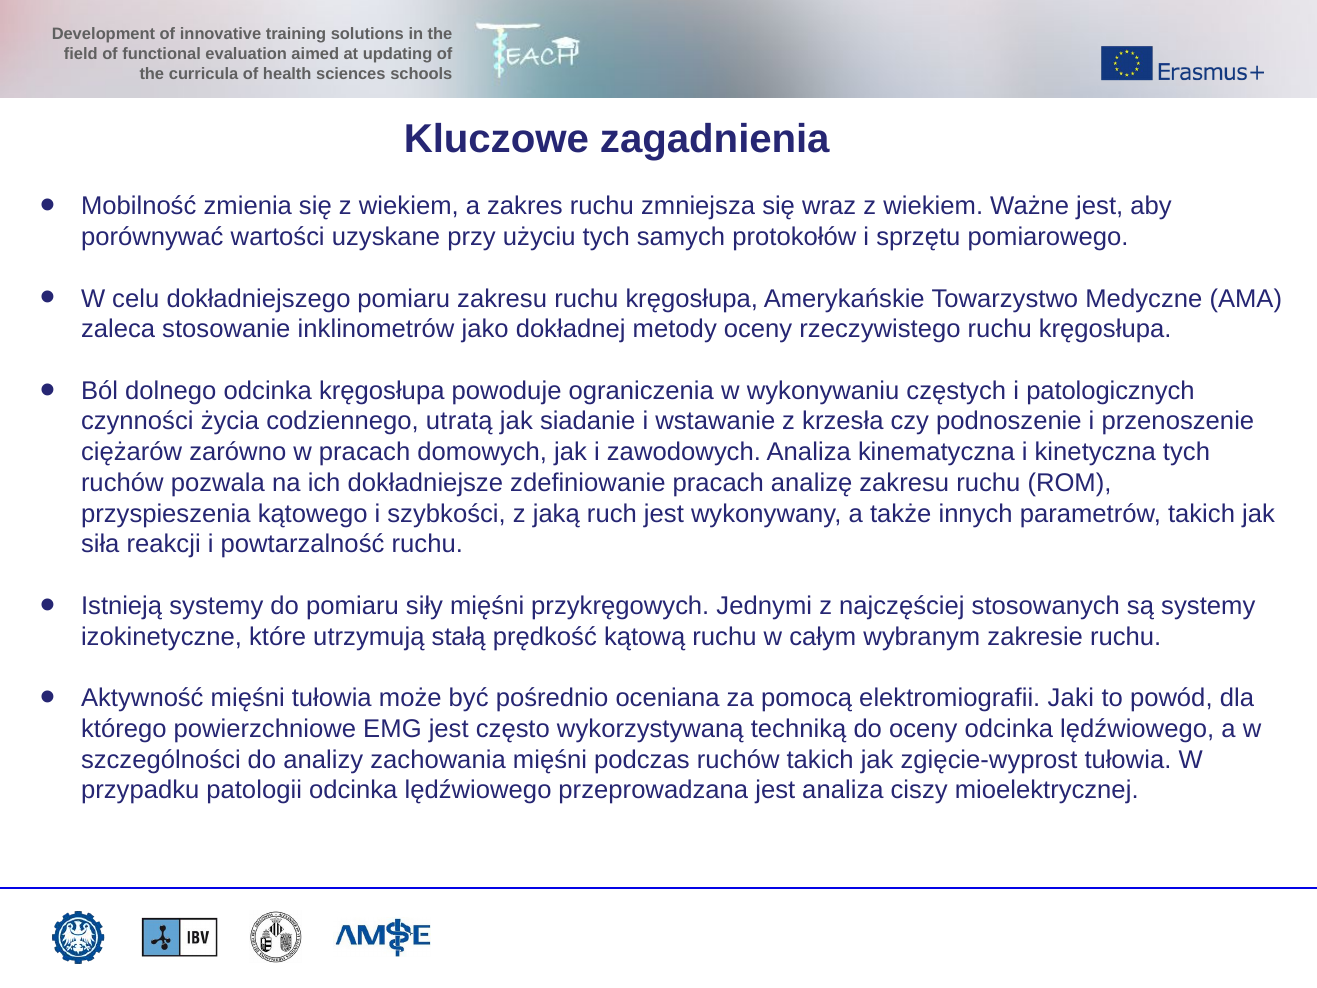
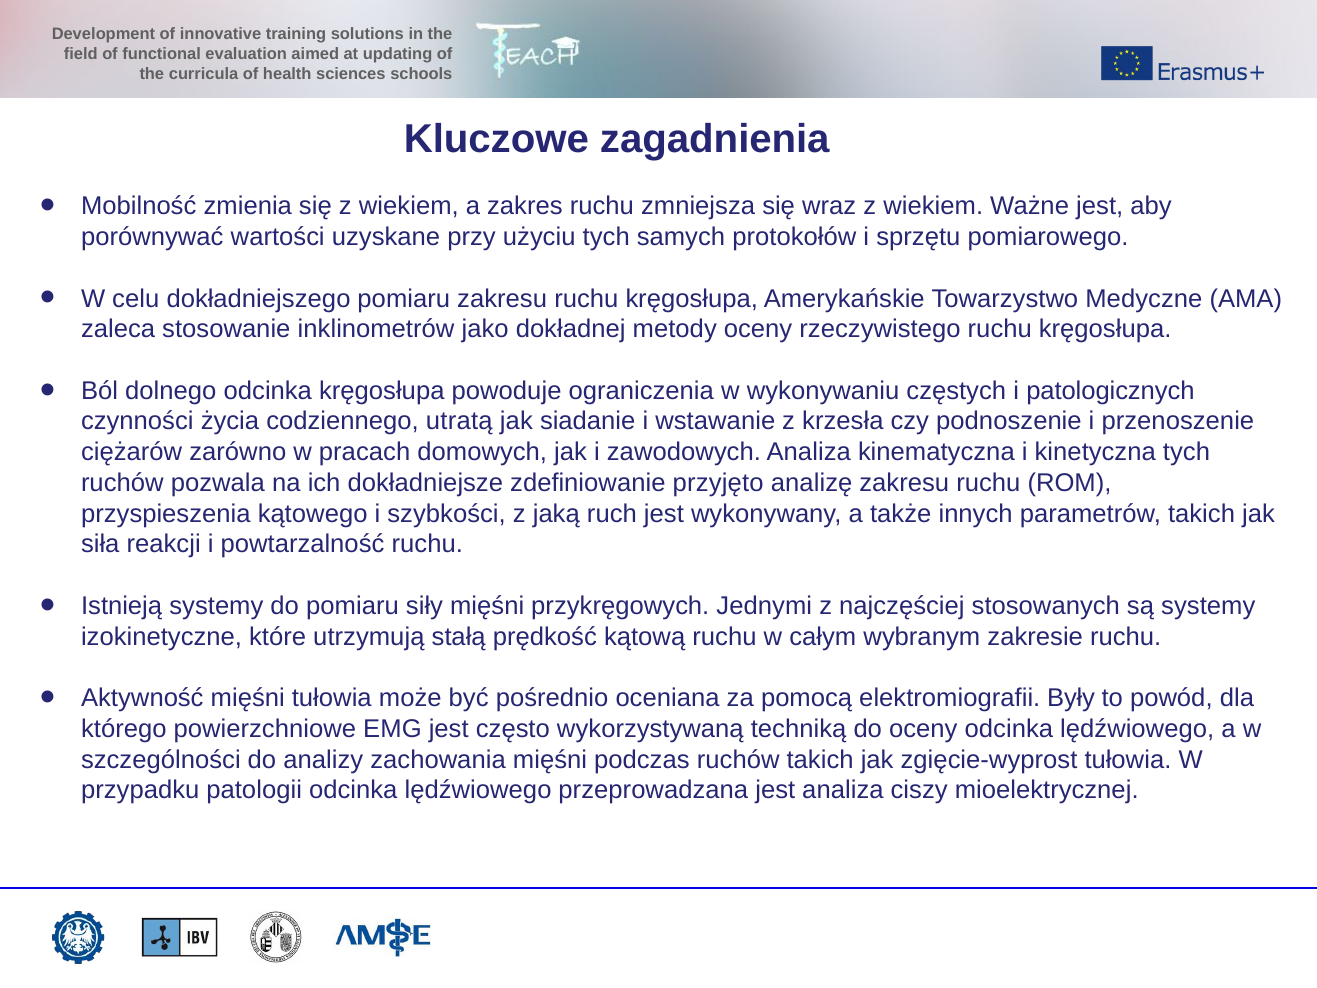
zdefiniowanie pracach: pracach -> przyjęto (718, 483)
Jaki: Jaki -> Były (1071, 698)
